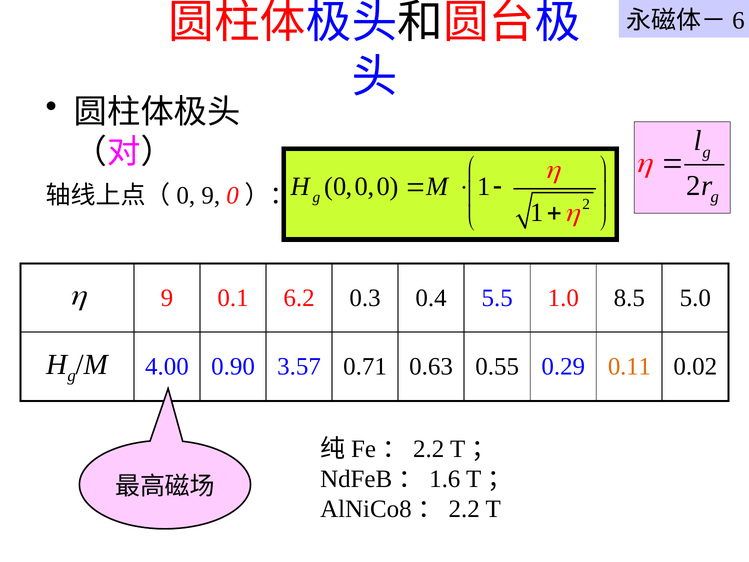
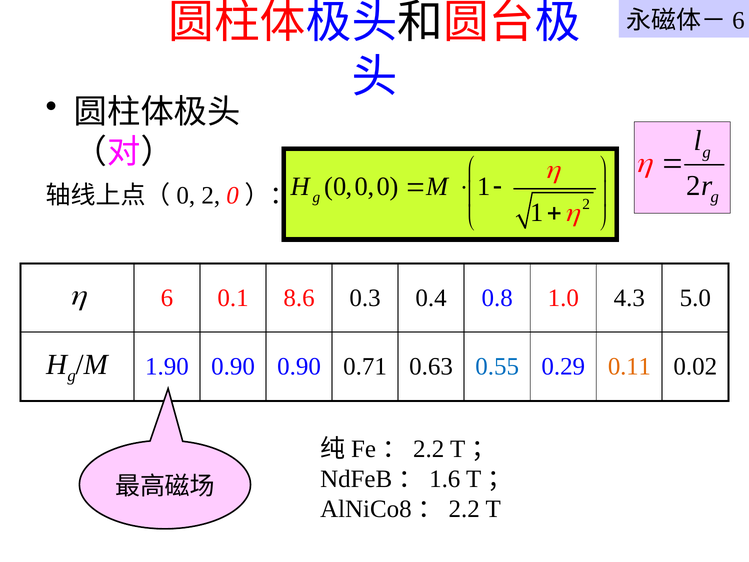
9: 9 -> 2 (211, 195)
9: 9 -> 6 (167, 298)
6.2: 6.2 -> 8.6 (299, 298)
5.5: 5.5 -> 0.8 (497, 298)
8.5: 8.5 -> 4.3 (629, 298)
4.00: 4.00 -> 1.90 (167, 367)
0.90 3.57: 3.57 -> 0.90 (299, 367)
0.55 colour: black -> blue (497, 367)
